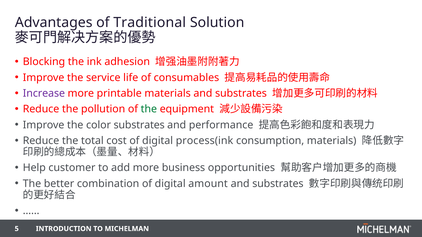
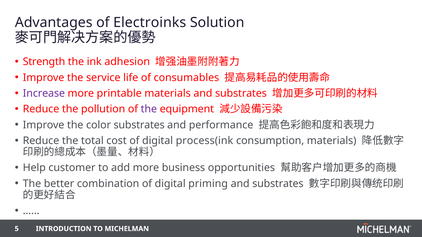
Traditional: Traditional -> Electroinks (150, 22)
Blocking: Blocking -> Strength (44, 62)
the colour: green -> purple (149, 109)
amount: amount -> priming (208, 184)
